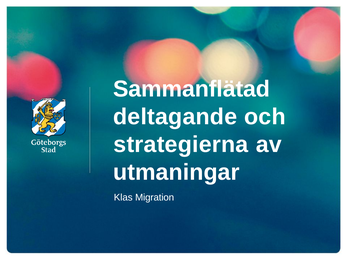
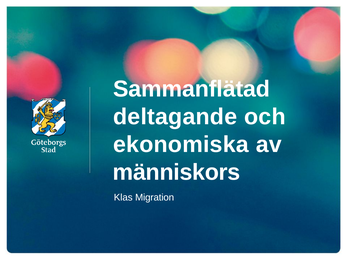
strategierna: strategierna -> ekonomiska (181, 145)
utmaningar: utmaningar -> människors (177, 172)
